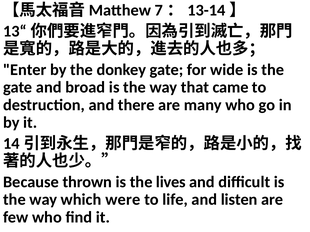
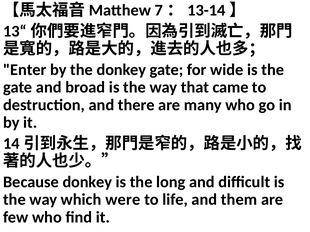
Because thrown: thrown -> donkey (87, 182)
lives: lives -> long (171, 182)
listen: listen -> them (239, 200)
